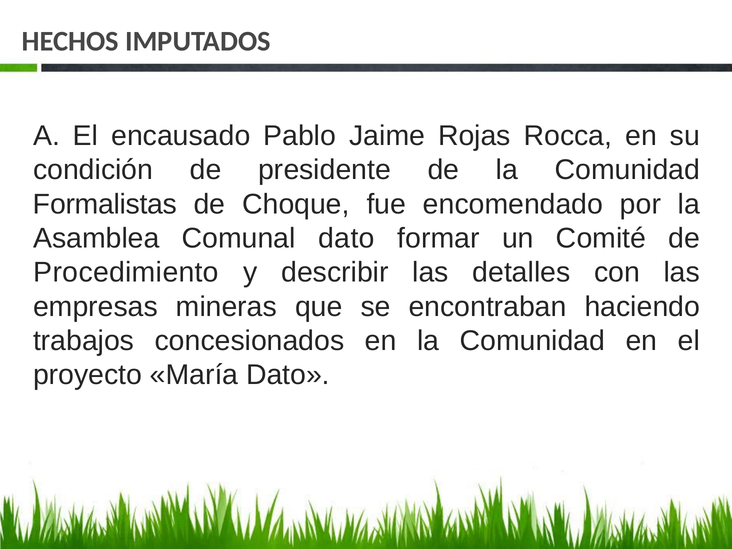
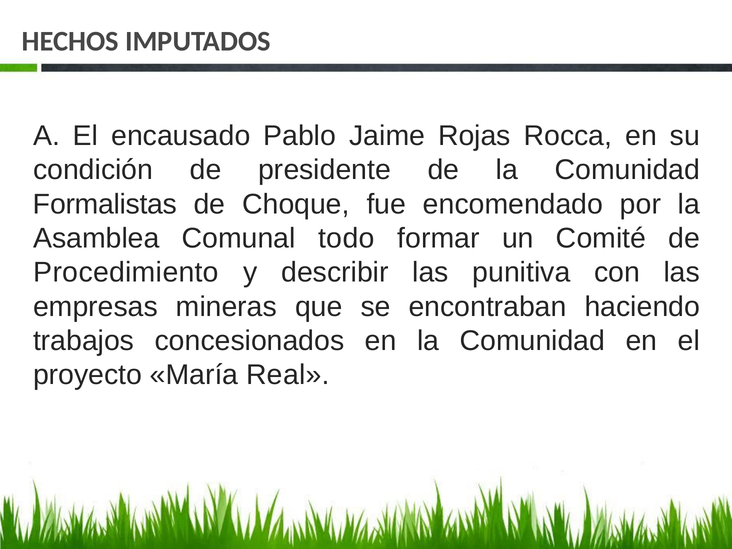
Comunal dato: dato -> todo (346, 238)
detalles: detalles -> punitiva (521, 272)
María Dato: Dato -> Real (288, 375)
